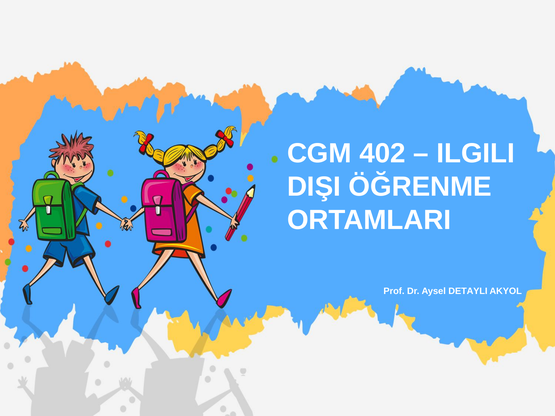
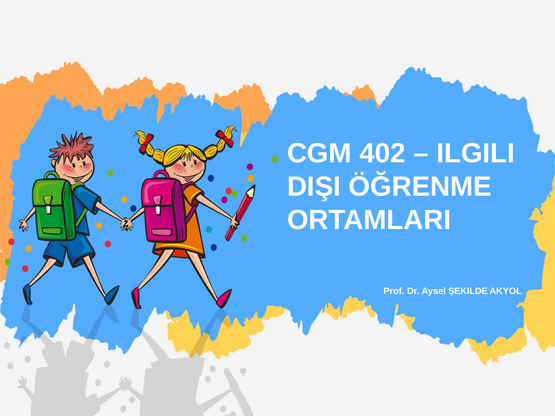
DETAYLI: DETAYLI -> ŞEKILDE (468, 291)
